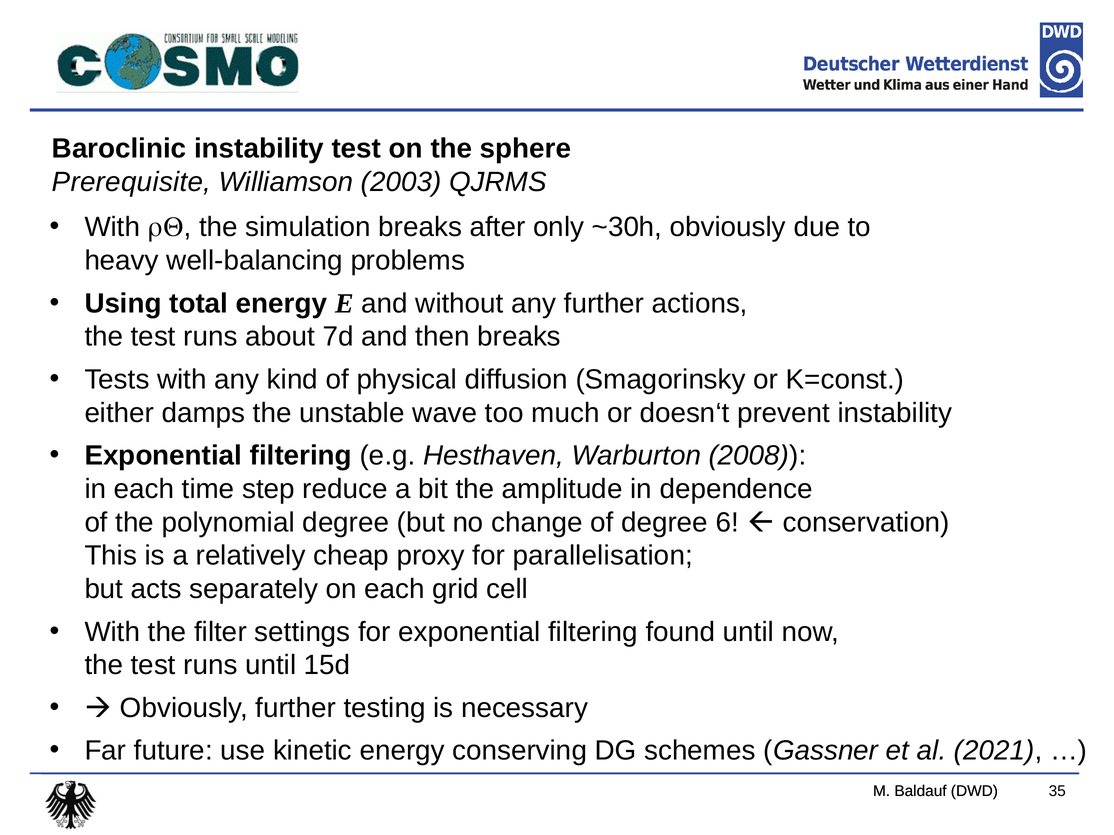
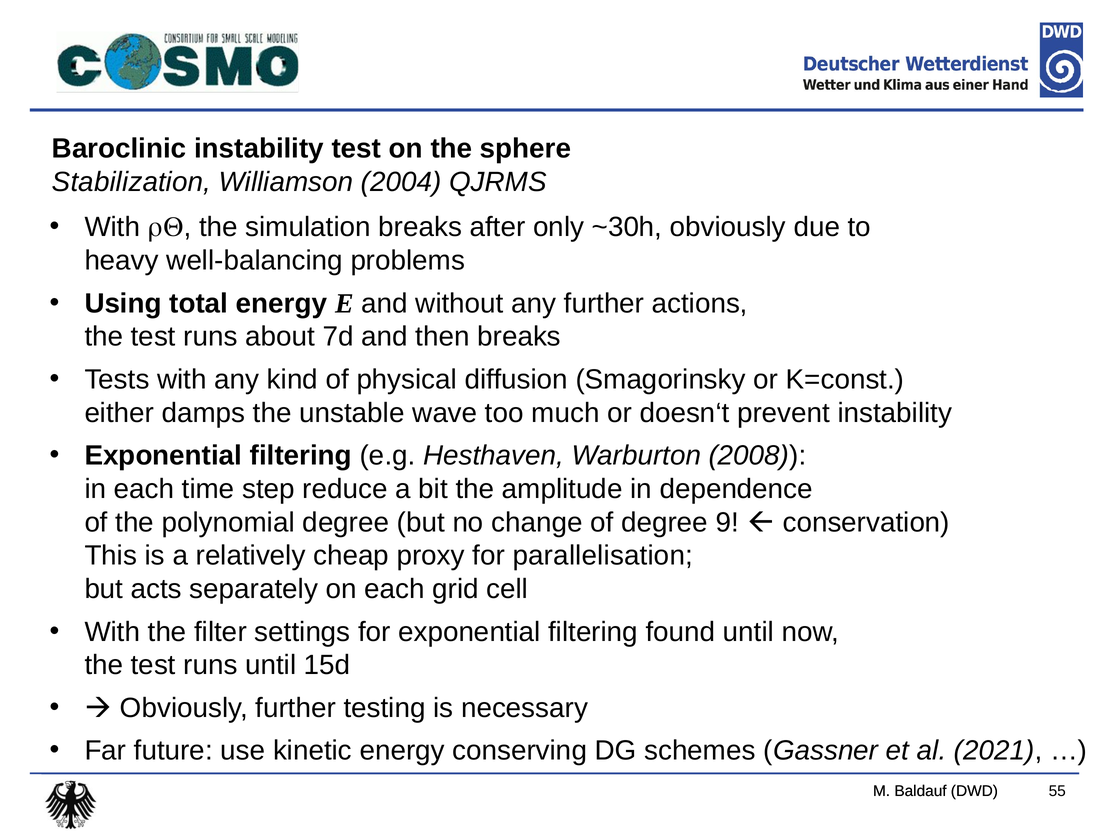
Prerequisite: Prerequisite -> Stabilization (132, 182)
2003: 2003 -> 2004 (401, 182)
6: 6 -> 9 (727, 523)
35: 35 -> 55 (1057, 792)
